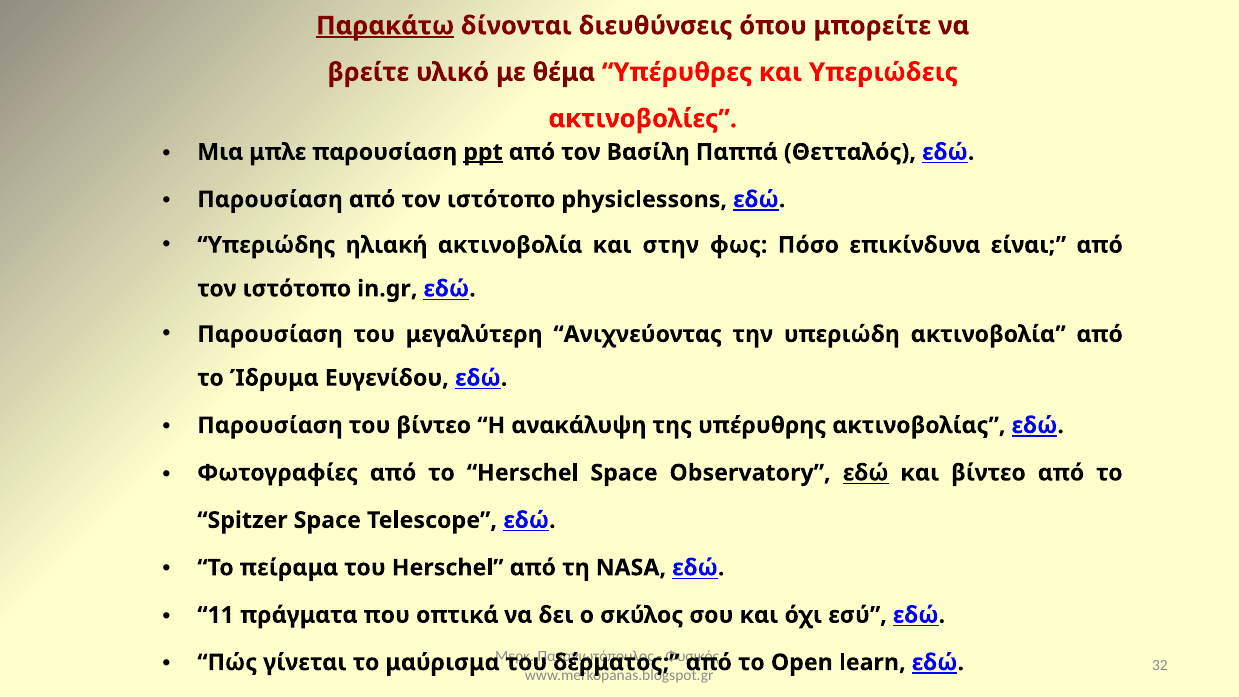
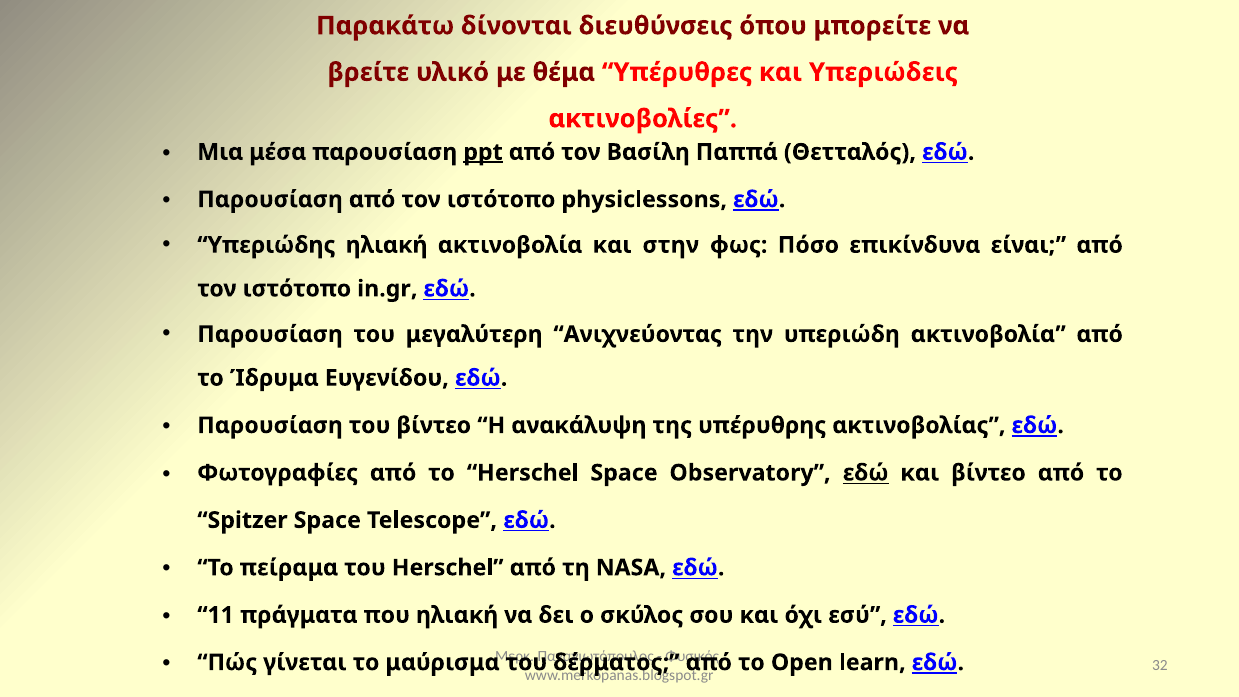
Παρακάτω underline: present -> none (385, 26)
μπλε: μπλε -> μέσα (278, 152)
που οπτικά: οπτικά -> ηλιακή (457, 615)
